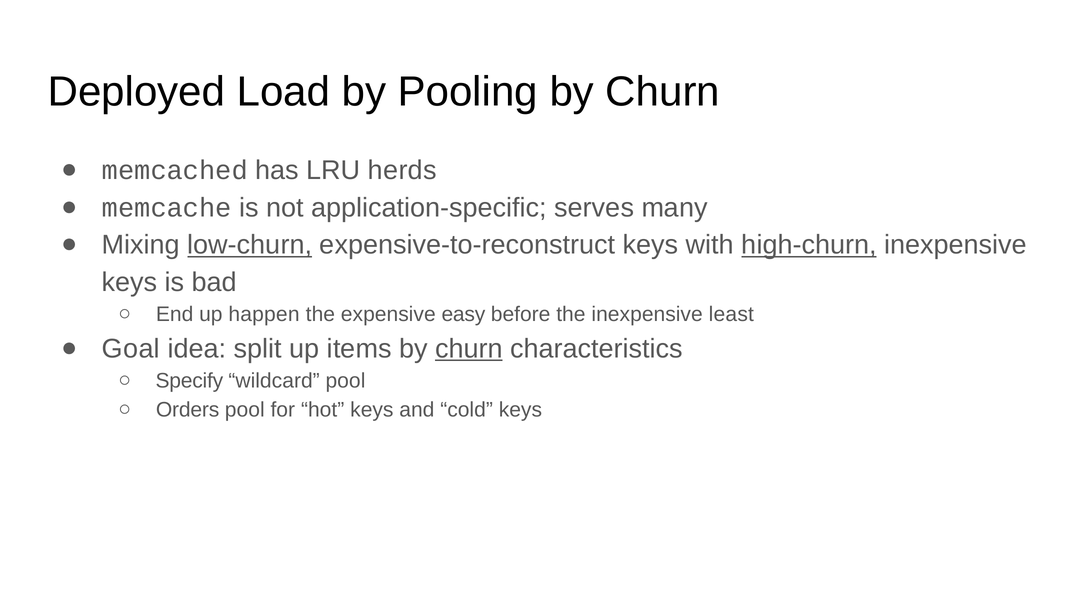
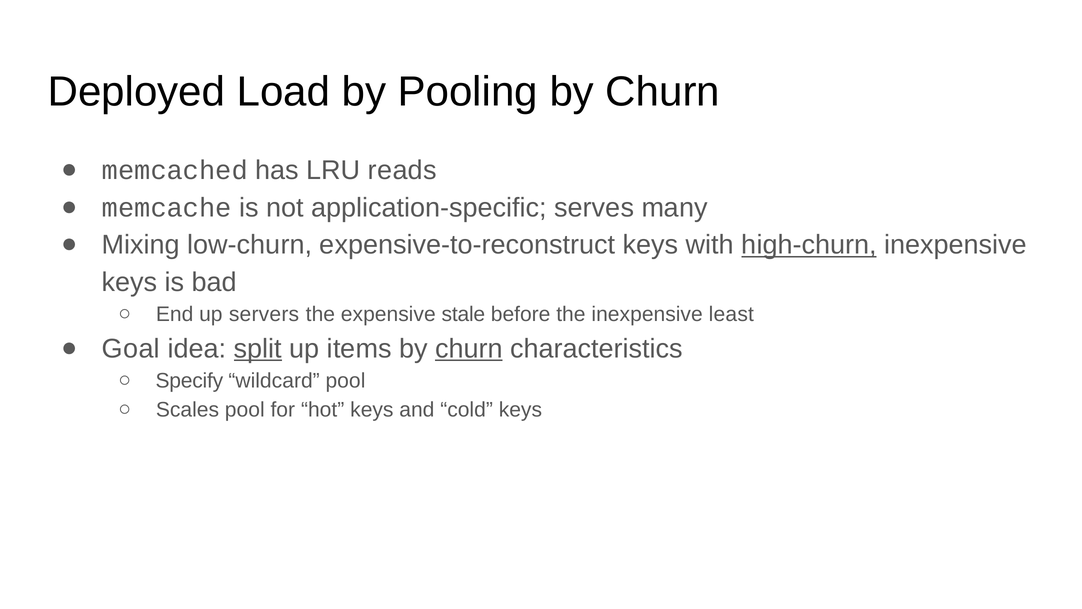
herds: herds -> reads (402, 170)
low-churn underline: present -> none (250, 245)
happen: happen -> servers (264, 314)
easy: easy -> stale (463, 314)
split underline: none -> present (258, 348)
Orders: Orders -> Scales (188, 410)
